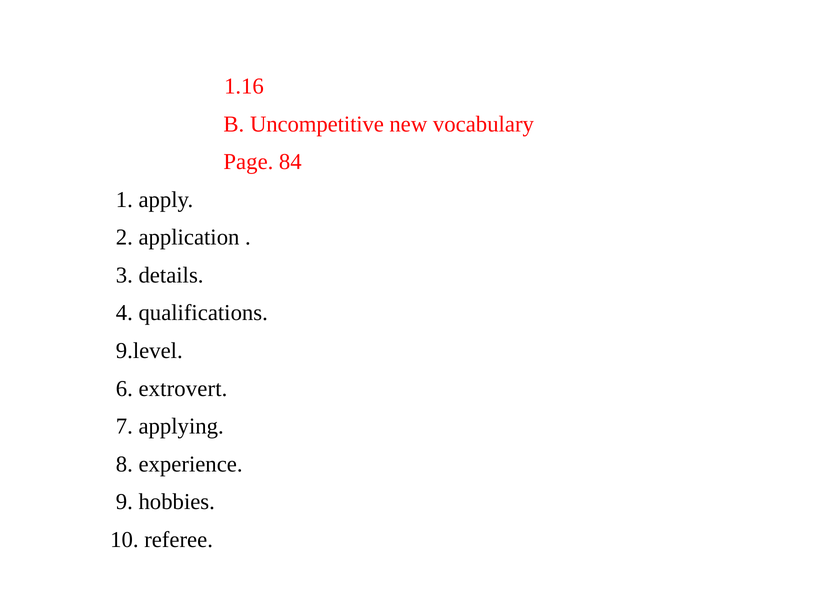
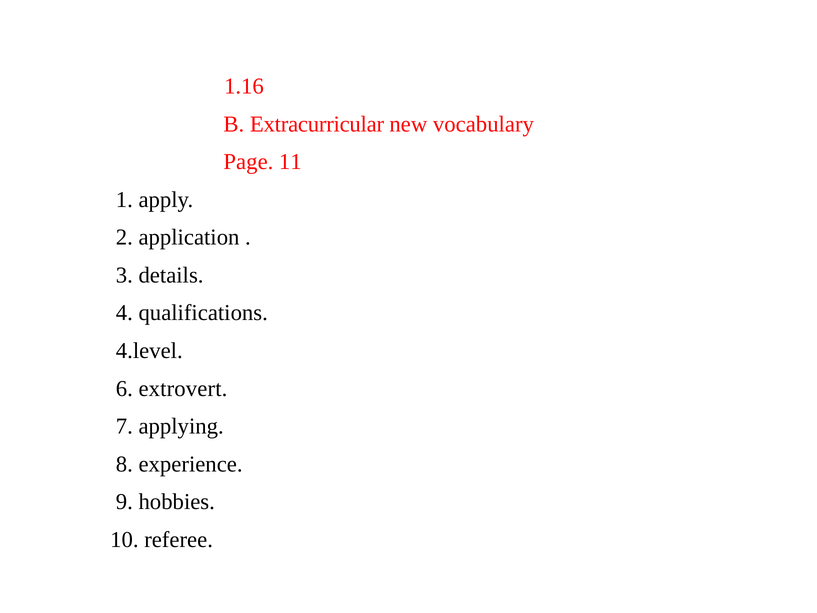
Uncompetitive: Uncompetitive -> Extracurricular (317, 124)
84: 84 -> 11 (290, 162)
9.level: 9.level -> 4.level (149, 351)
